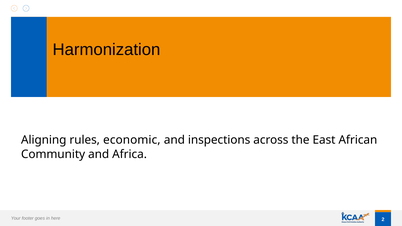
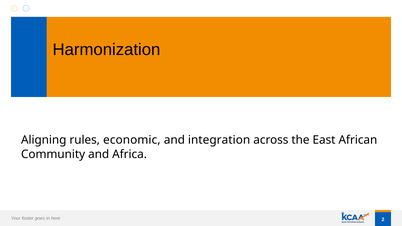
inspections: inspections -> integration (219, 140)
